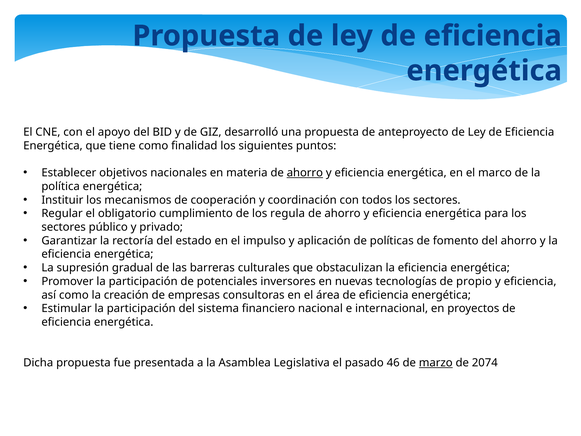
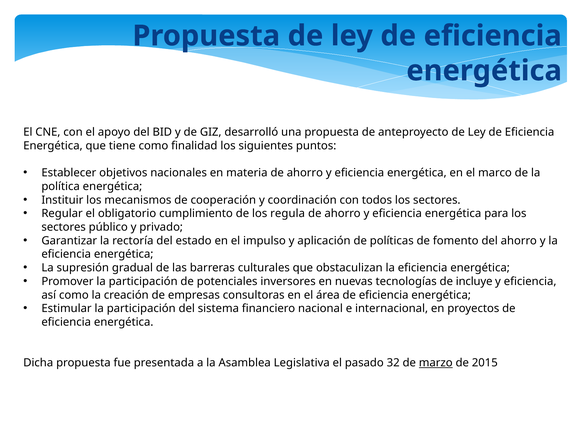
ahorro underline: present -> none (305, 173)
propio: propio -> incluye (474, 281)
46: 46 -> 32 (393, 363)
2074: 2074 -> 2015 (485, 363)
